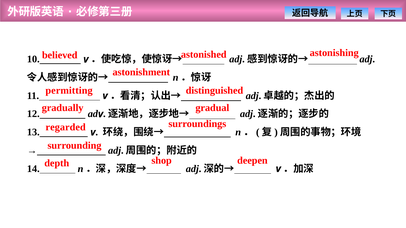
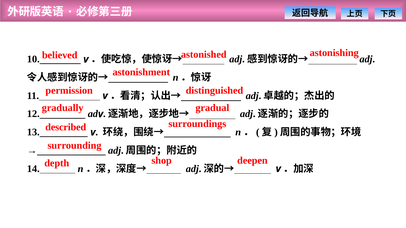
permitting: permitting -> permission (69, 90)
regarded: regarded -> described (66, 127)
